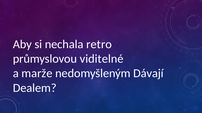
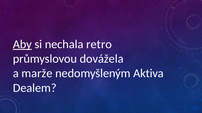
Aby underline: none -> present (22, 44)
viditelné: viditelné -> dovážela (102, 59)
Dávají: Dávají -> Aktiva (148, 74)
